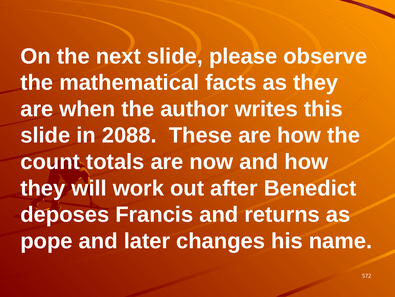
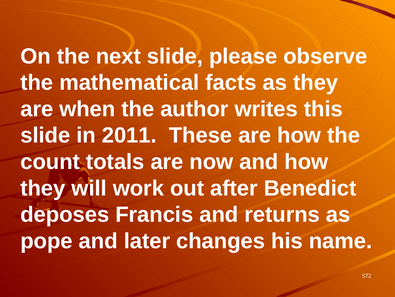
2088: 2088 -> 2011 (129, 135)
